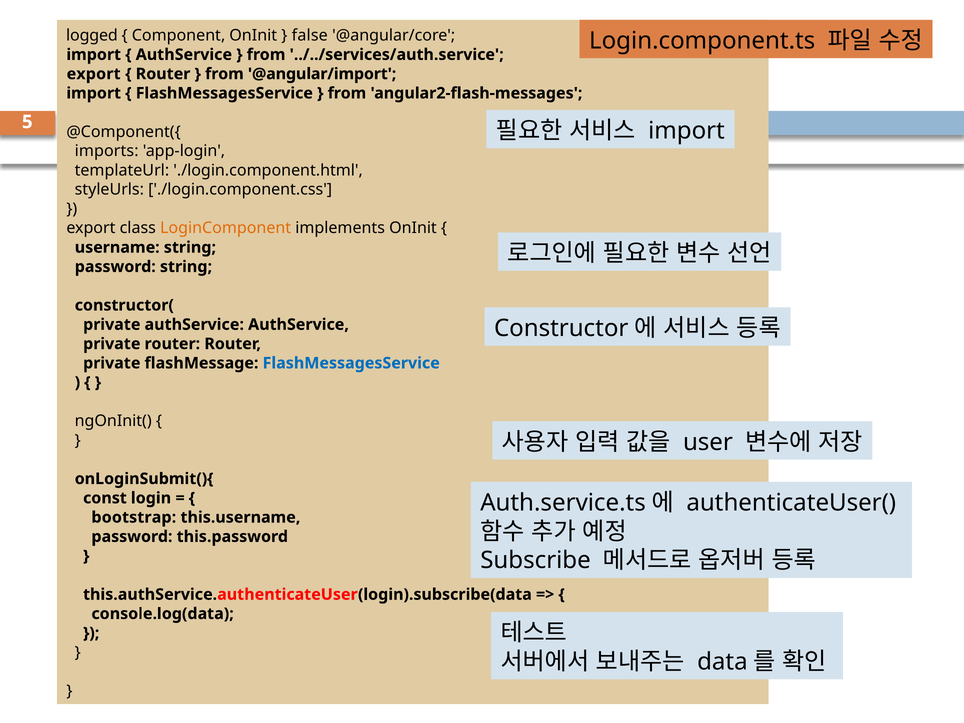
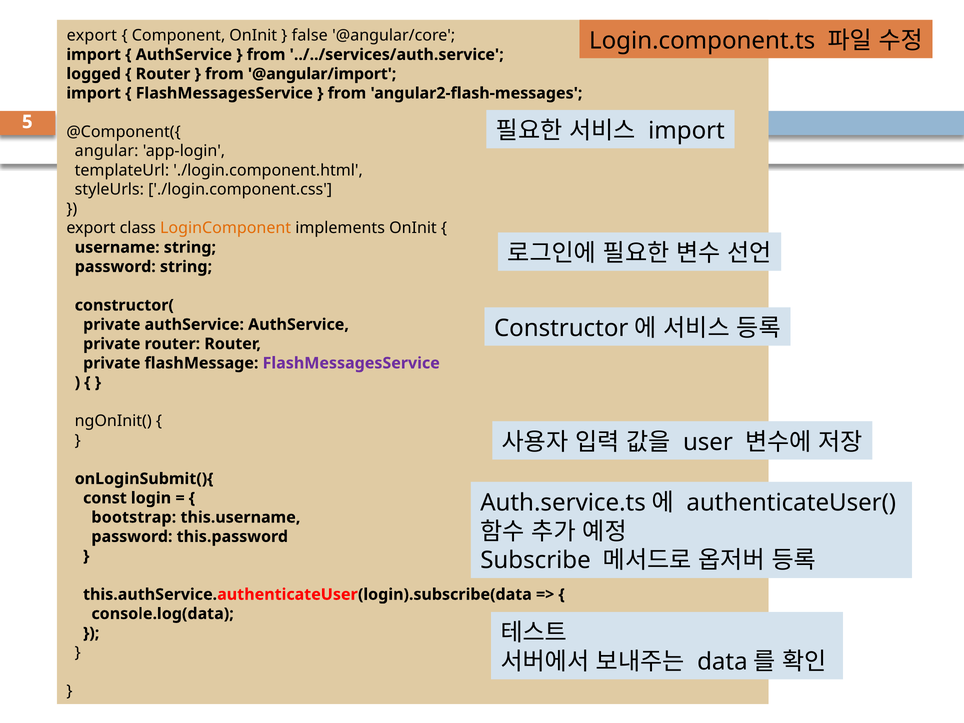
logged: logged -> export (92, 35)
export: export -> logged (94, 74)
imports: imports -> angular (107, 151)
FlashMessagesService colour: blue -> purple (351, 363)
